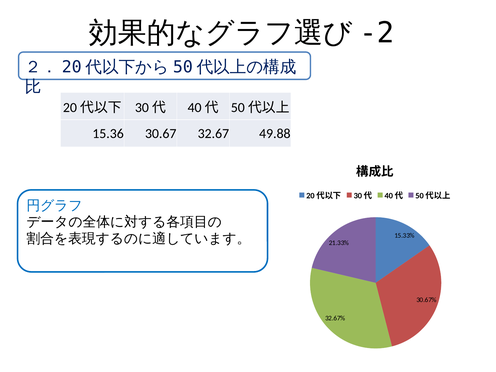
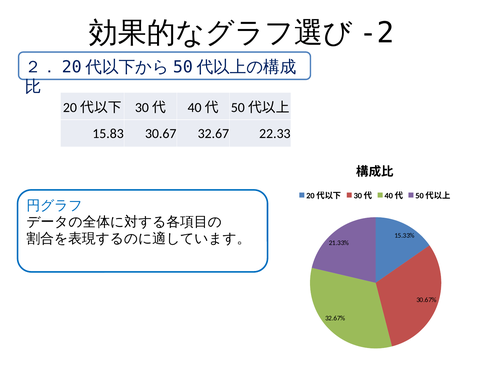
15.36: 15.36 -> 15.83 (108, 134)
49.88: 49.88 -> 22.33 (275, 134)
